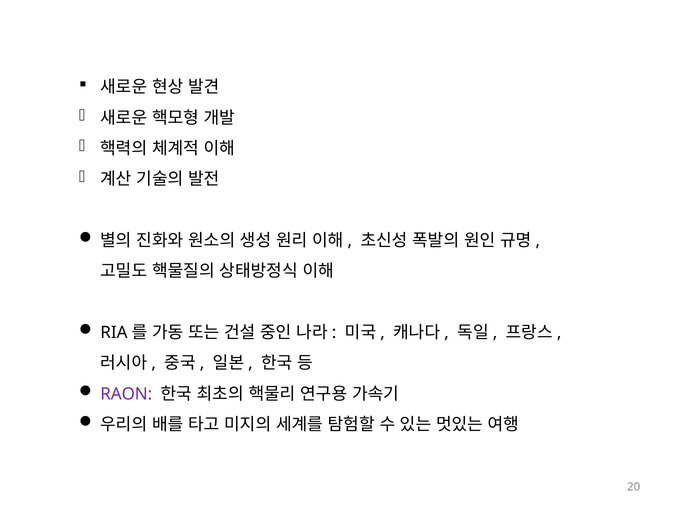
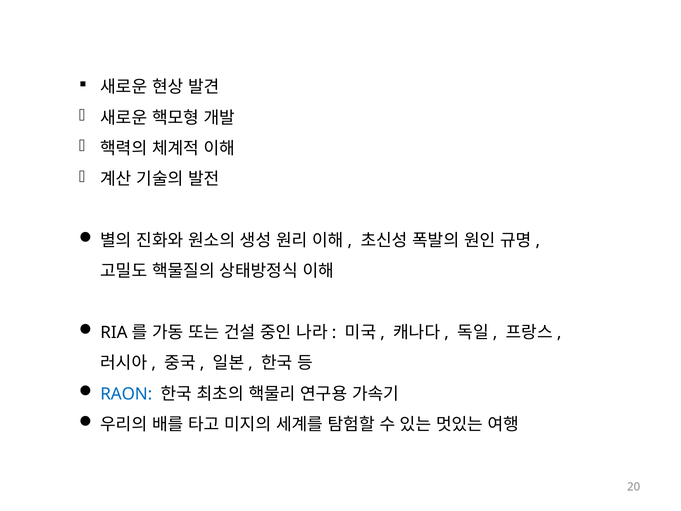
RAON colour: purple -> blue (126, 394)
